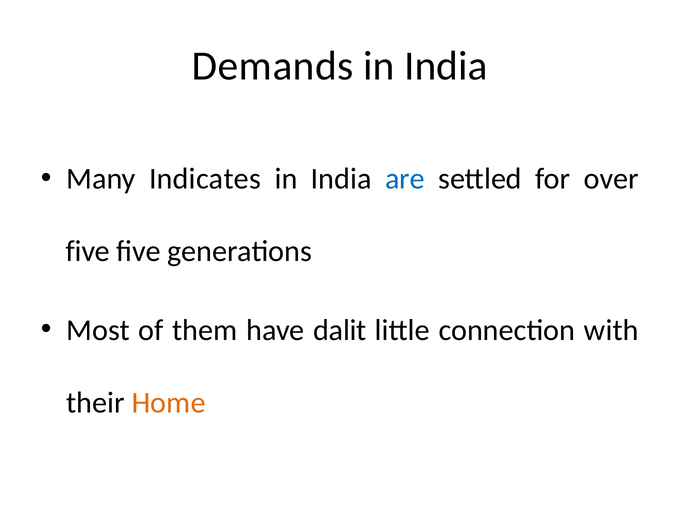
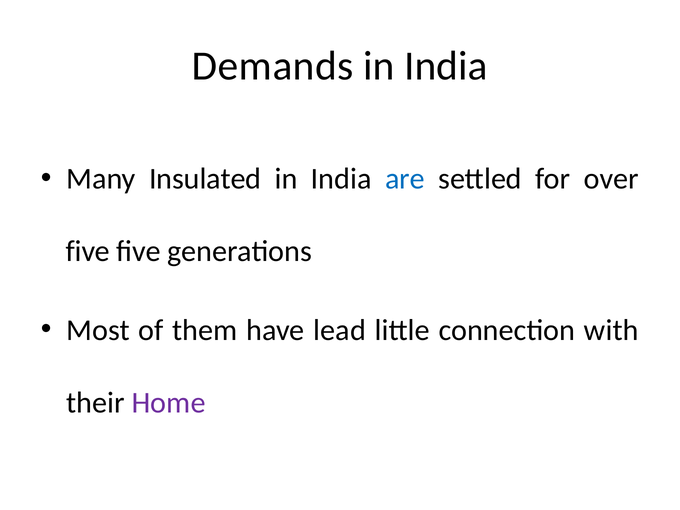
Indicates: Indicates -> Insulated (205, 179)
dalit: dalit -> lead (340, 330)
Home colour: orange -> purple (169, 403)
